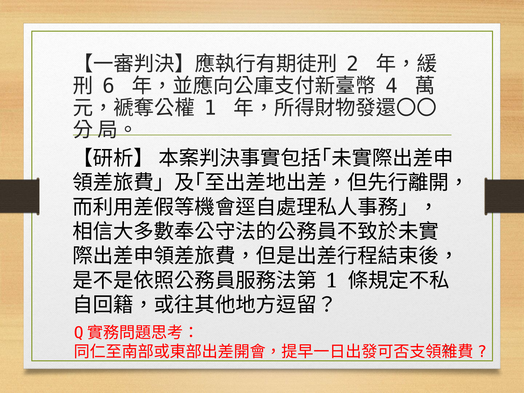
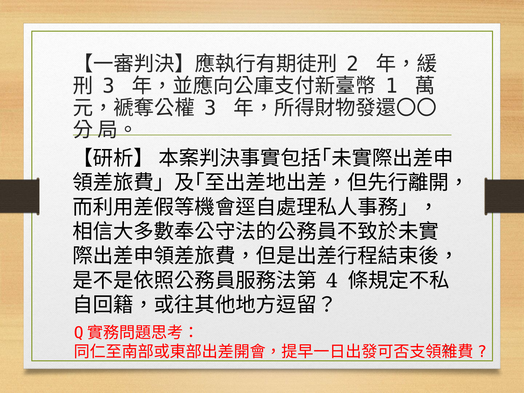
6: 6 -> 3 (109, 86)
4: 4 -> 1 (392, 86)
1: 1 -> 3 (210, 108)
1: 1 -> 4 (332, 281)
